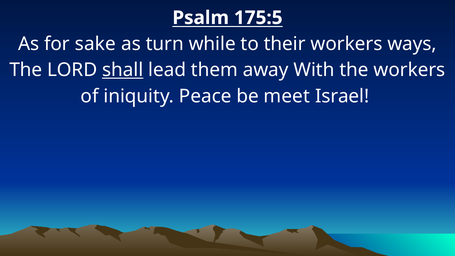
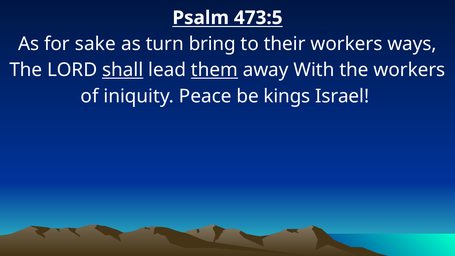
175:5: 175:5 -> 473:5 (258, 18)
while: while -> bring (212, 44)
them underline: none -> present (214, 70)
meet: meet -> kings (287, 96)
